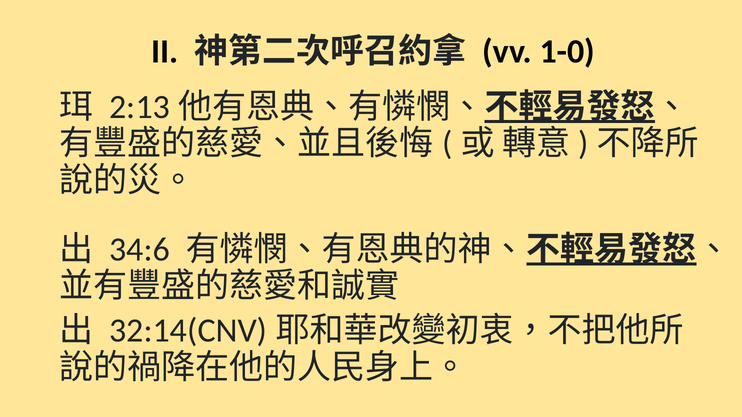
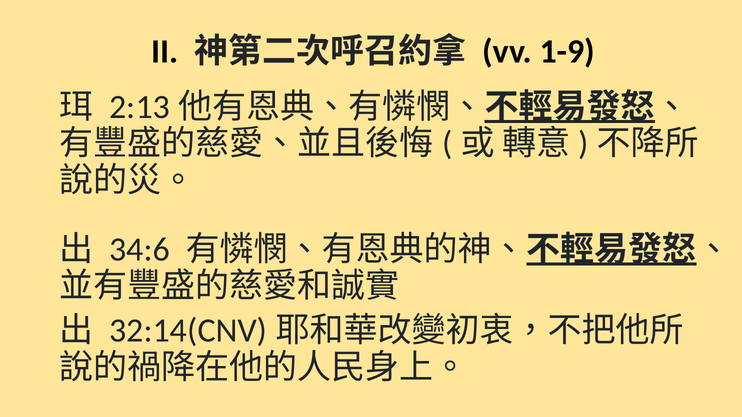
1-0: 1-0 -> 1-9 (567, 51)
